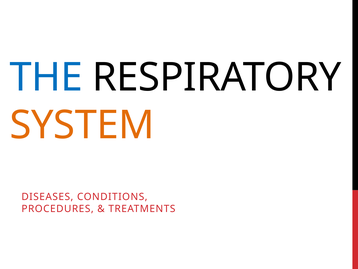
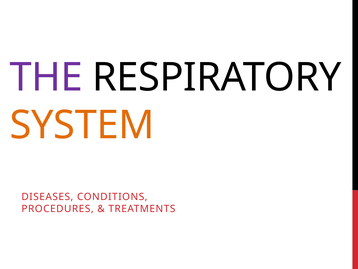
THE colour: blue -> purple (46, 77)
